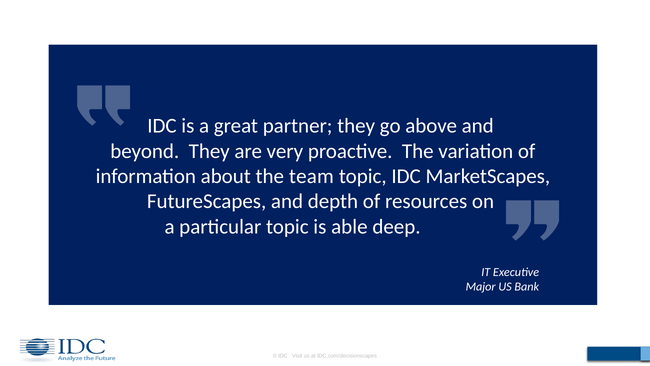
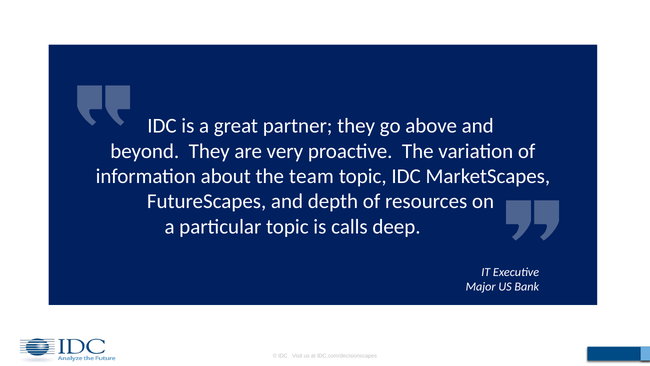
able: able -> calls (349, 227)
